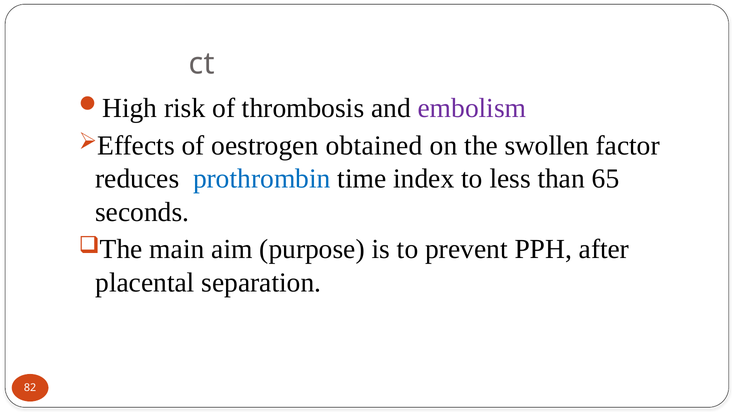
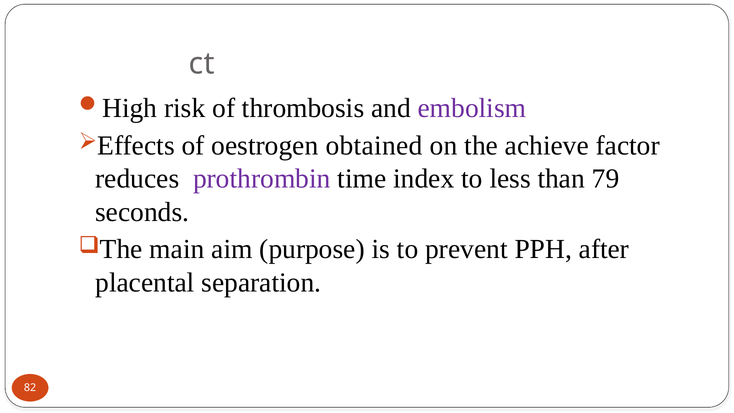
swollen: swollen -> achieve (547, 146)
prothrombin colour: blue -> purple (262, 179)
65: 65 -> 79 (606, 179)
